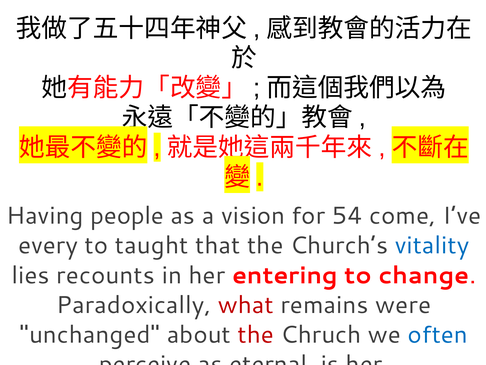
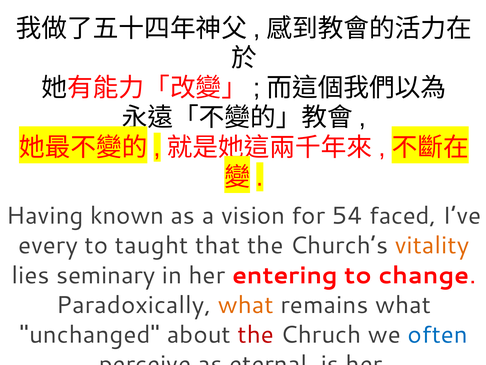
people: people -> known (127, 216)
come: come -> faced (403, 216)
vitality colour: blue -> orange (432, 245)
recounts: recounts -> seminary (106, 275)
what colour: red -> orange (246, 305)
remains were: were -> what (403, 305)
